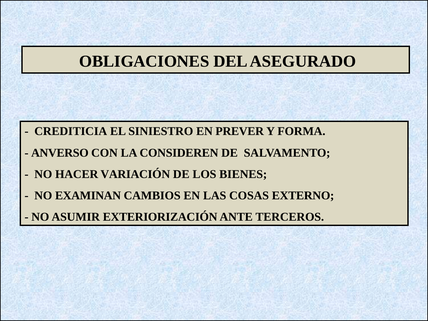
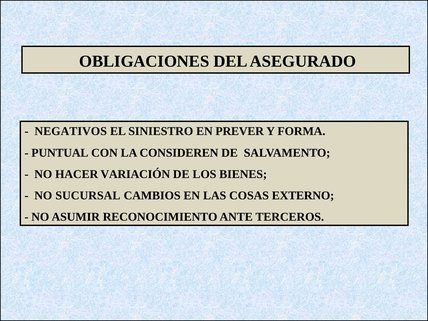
CREDITICIA: CREDITICIA -> NEGATIVOS (71, 131)
ANVERSO: ANVERSO -> PUNTUAL (60, 153)
EXAMINAN: EXAMINAN -> SUCURSAL (88, 196)
EXTERIORIZACIÓN: EXTERIORIZACIÓN -> RECONOCIMIENTO (160, 217)
